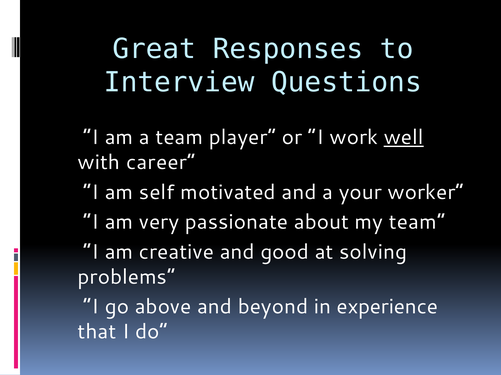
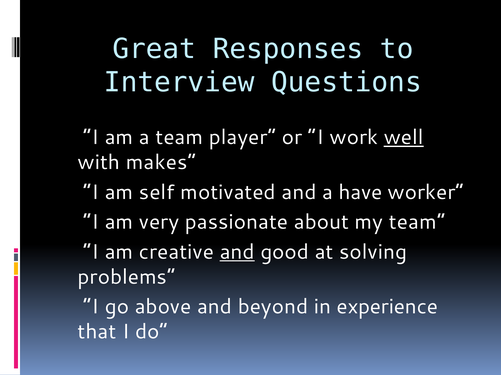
career: career -> makes (161, 163)
your: your -> have (360, 193)
and underline: none -> present (237, 252)
